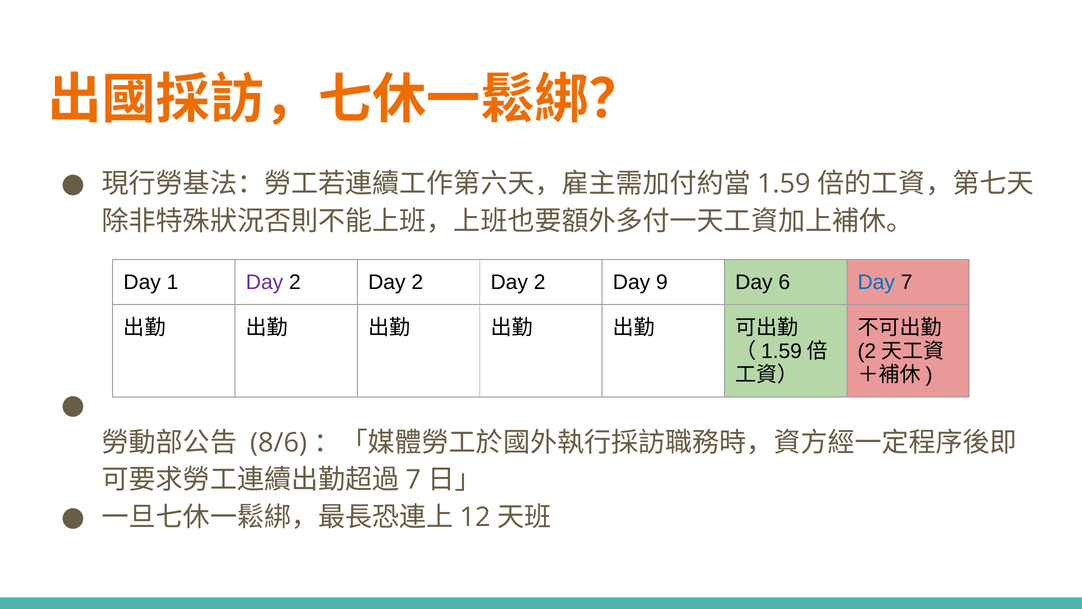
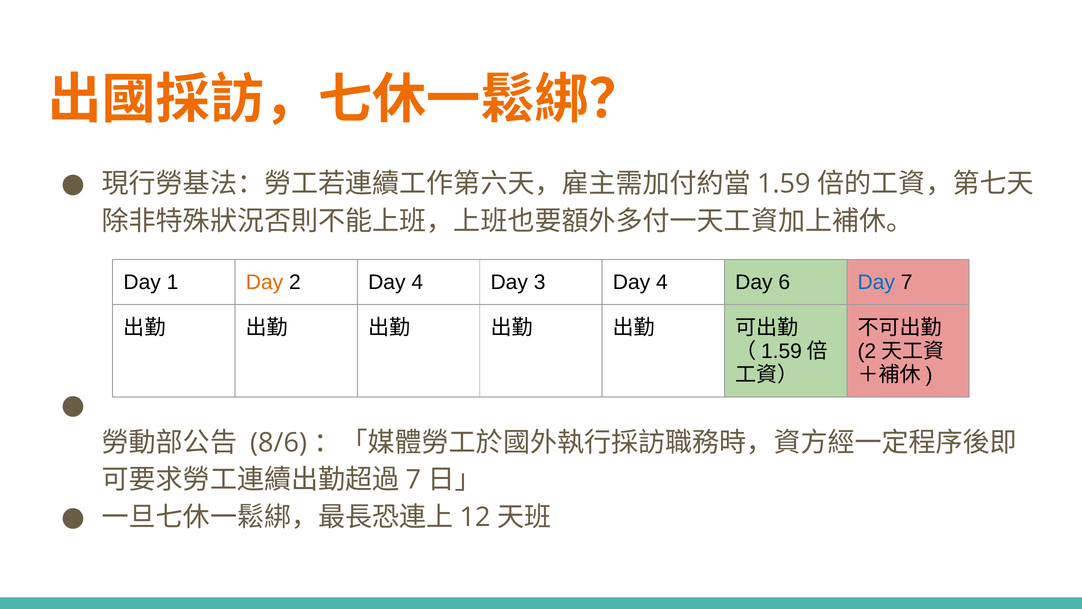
Day colour: purple -> orange (265, 282)
2: 2 -> 4 (417, 282)
2: 2 -> 3 (540, 282)
9: 9 -> 4 (662, 282)
